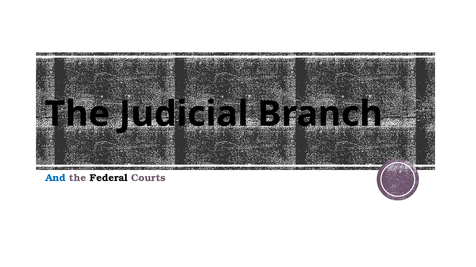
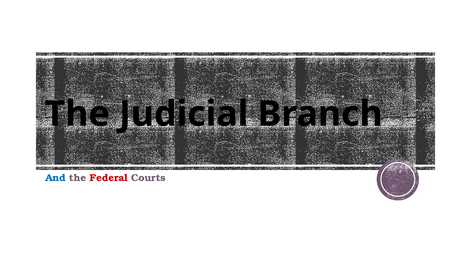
Federal colour: black -> red (109, 178)
